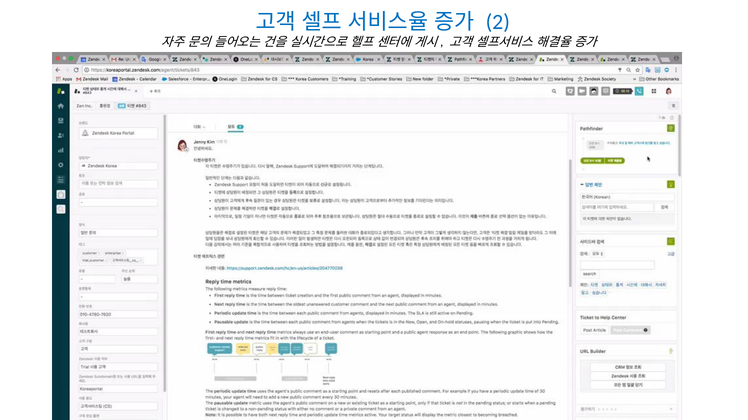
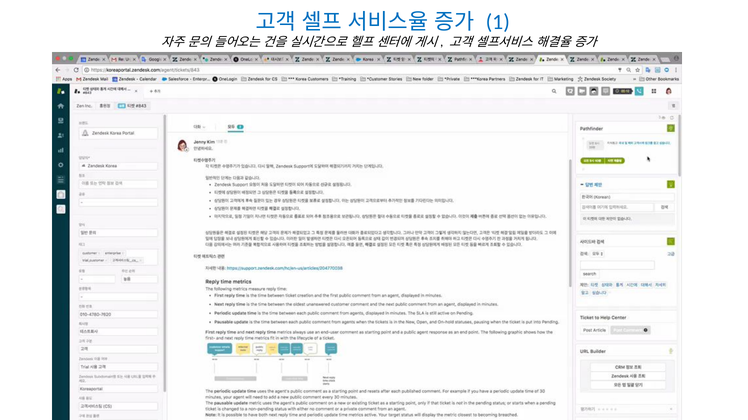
2: 2 -> 1 (498, 22)
